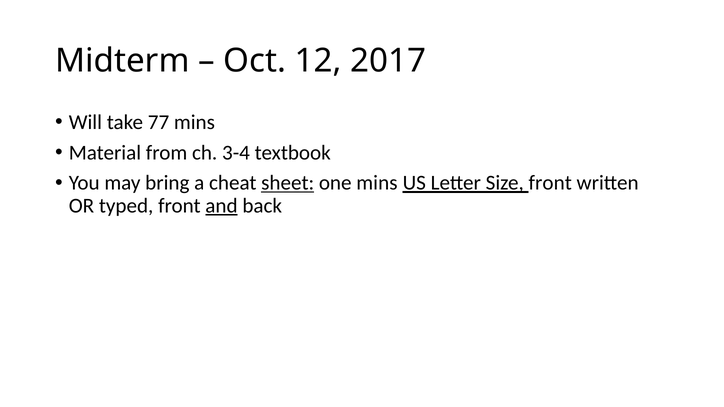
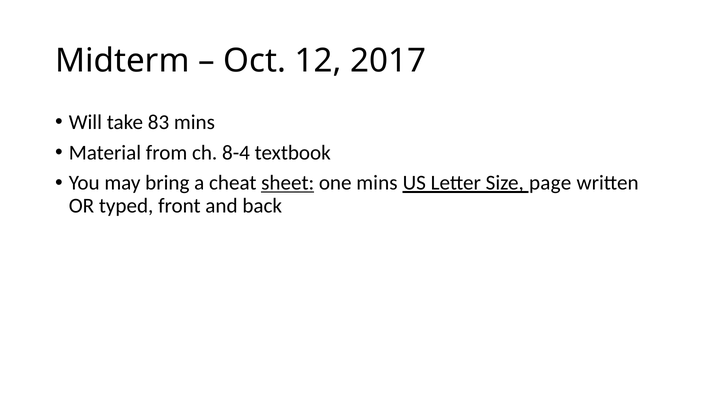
77: 77 -> 83 (159, 122)
3-4: 3-4 -> 8-4 (236, 153)
Size front: front -> page (550, 183)
and underline: present -> none (221, 206)
